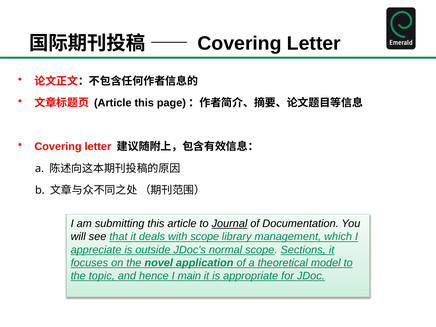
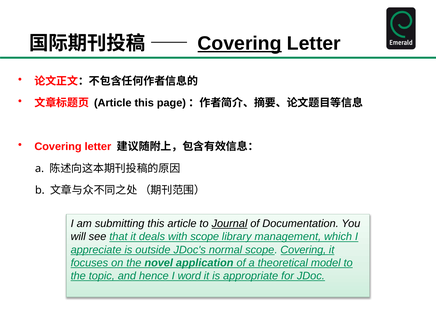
Covering underline: none -> present (240, 43)
scope Sections: Sections -> Covering (303, 250)
main: main -> word (189, 276)
